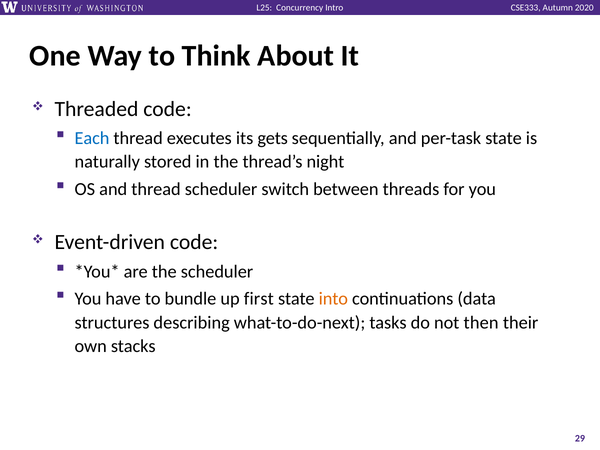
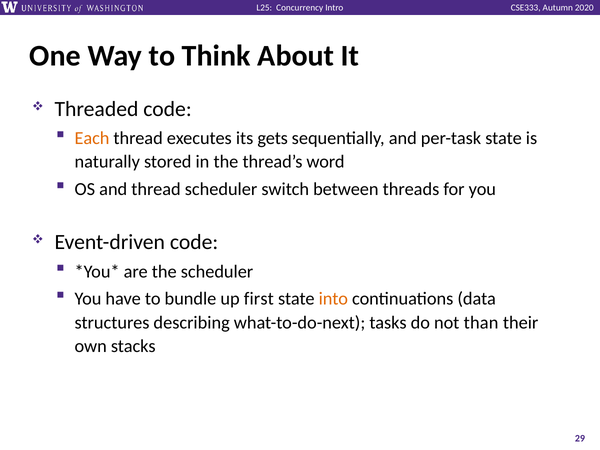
Each colour: blue -> orange (92, 138)
night: night -> word (325, 162)
then: then -> than (481, 323)
